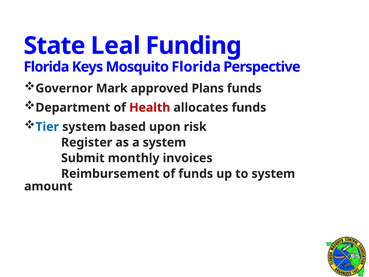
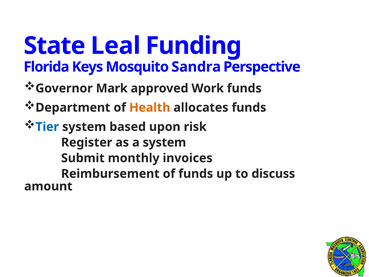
Mosquito Florida: Florida -> Sandra (196, 67)
Plans: Plans -> Work (208, 88)
Health colour: red -> orange (150, 107)
to system: system -> discuss (273, 174)
